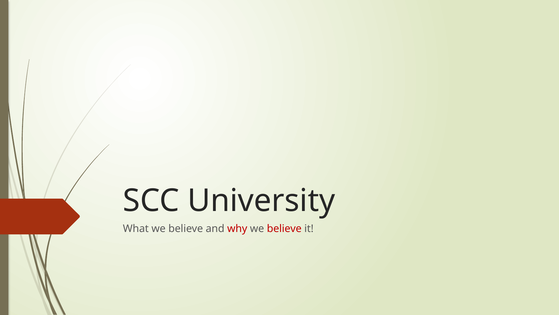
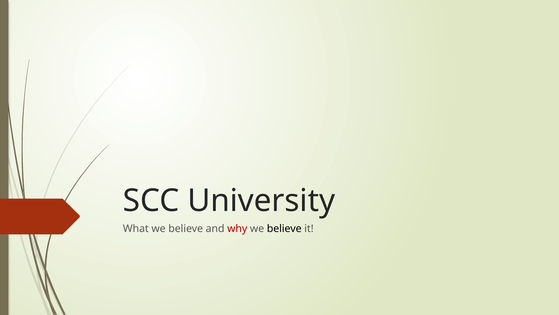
believe colour: red -> black (284, 228)
